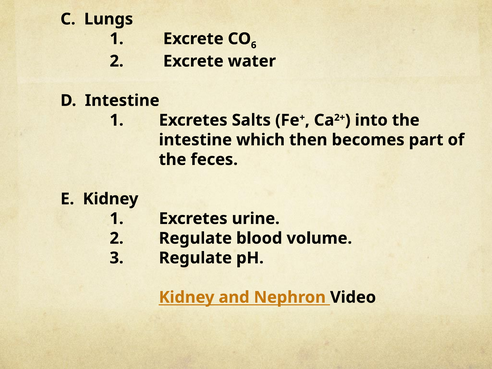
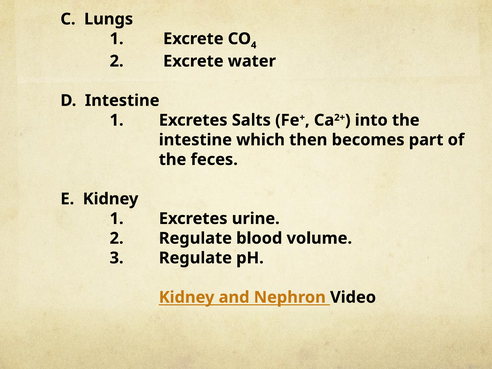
6: 6 -> 4 (254, 45)
